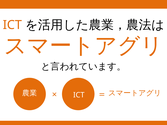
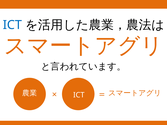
ICT colour: orange -> blue (12, 25)
